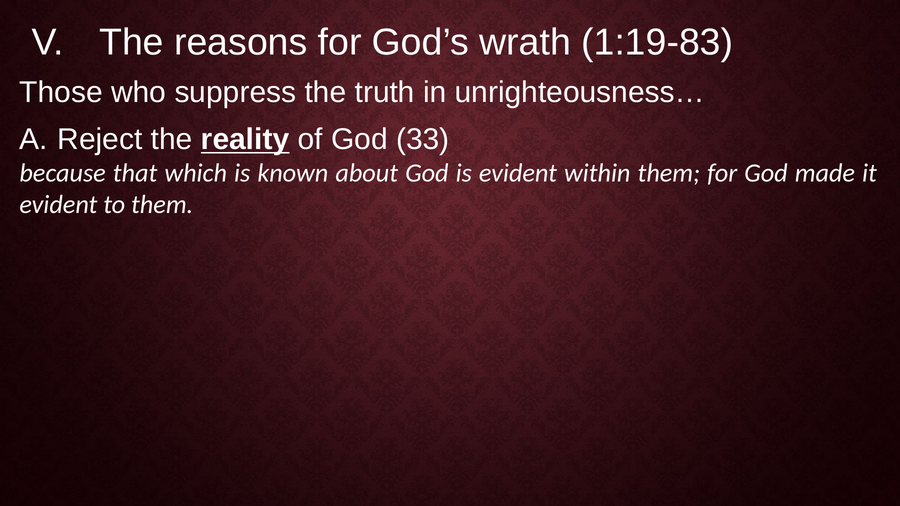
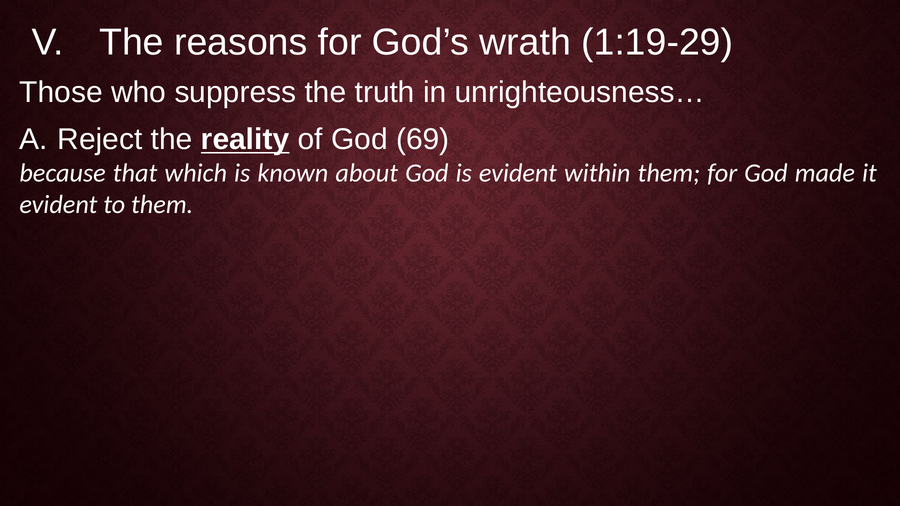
1:19-83: 1:19-83 -> 1:19-29 (657, 43)
33: 33 -> 69 (423, 140)
